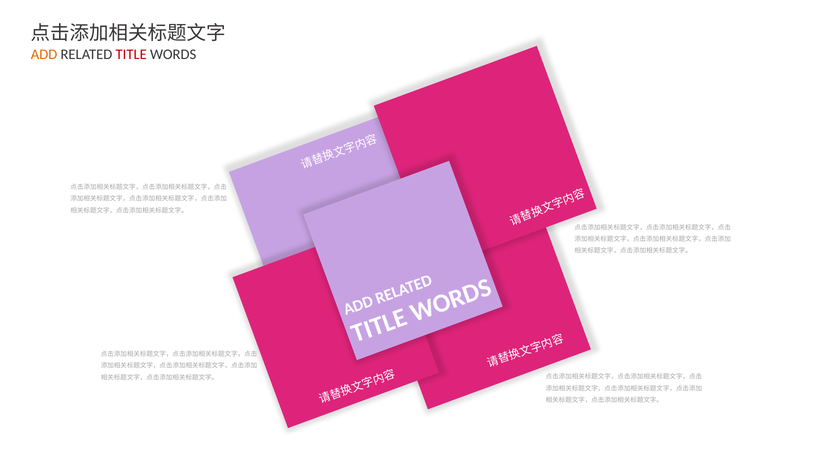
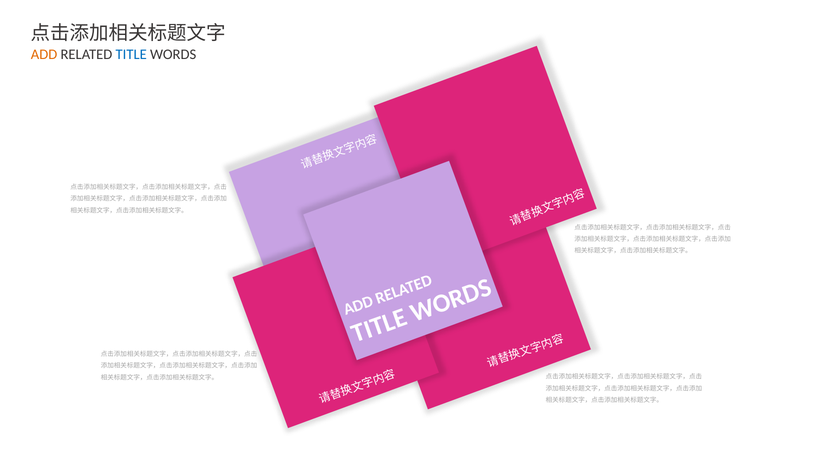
TITLE colour: red -> blue (131, 55)
